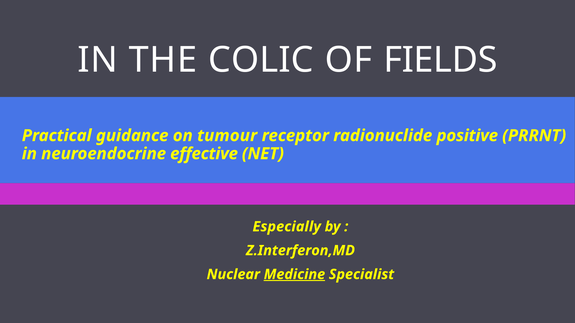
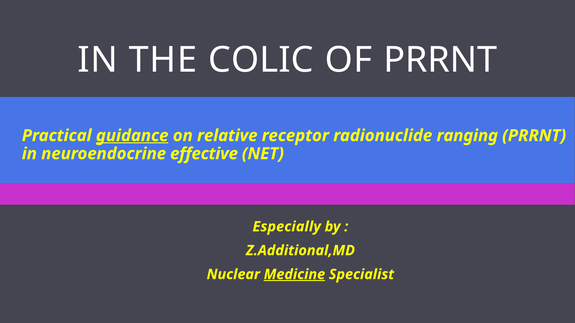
OF FIELDS: FIELDS -> PRRNT (440, 60)
guidance underline: none -> present (132, 136)
tumour: tumour -> relative (227, 136)
positive: positive -> ranging (467, 136)
Z.Interferon,MD: Z.Interferon,MD -> Z.Additional,MD (300, 251)
